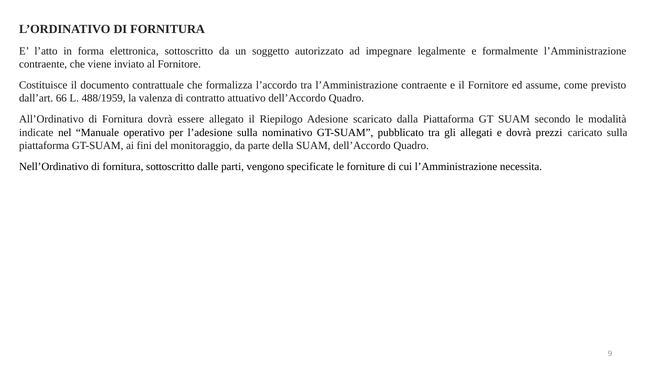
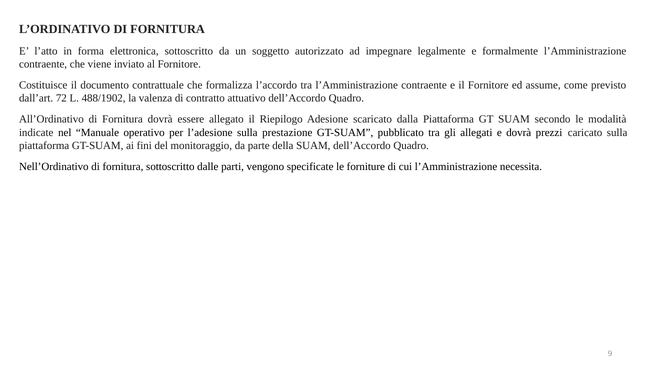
66: 66 -> 72 (61, 98)
488/1959: 488/1959 -> 488/1902 (104, 98)
nominativo: nominativo -> prestazione (287, 132)
